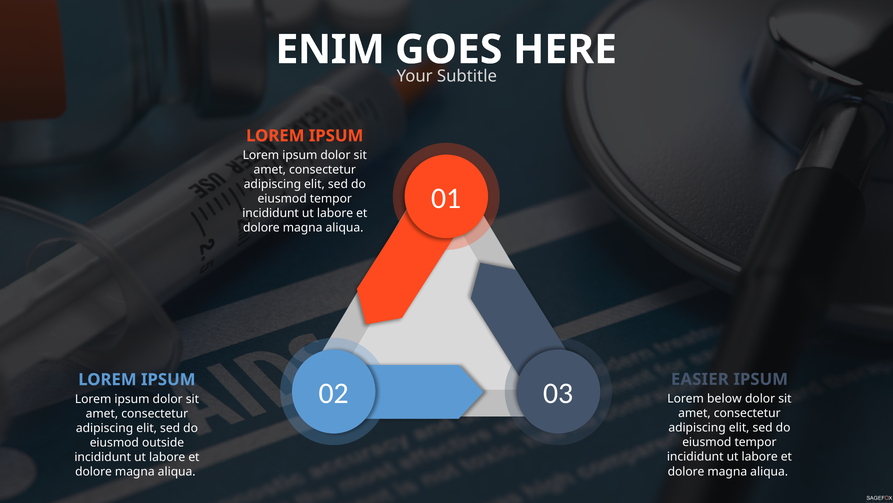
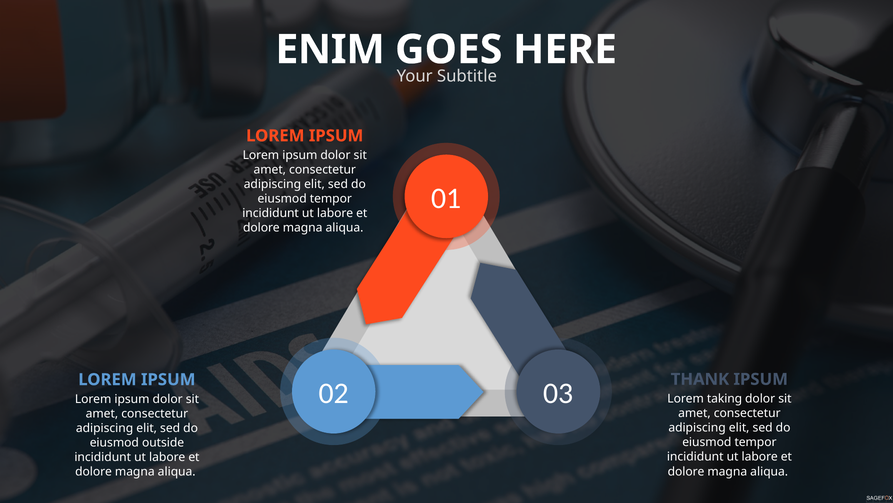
EASIER: EASIER -> THANK (700, 379)
below: below -> taking (725, 398)
